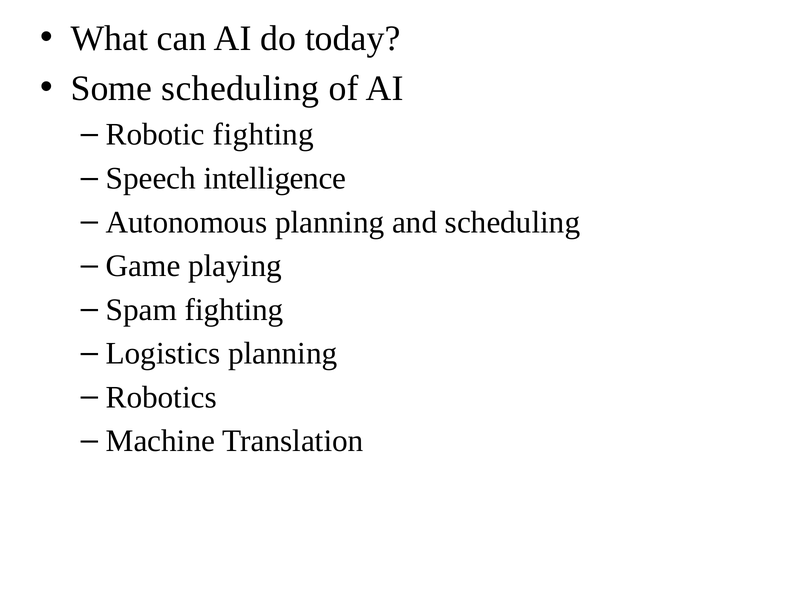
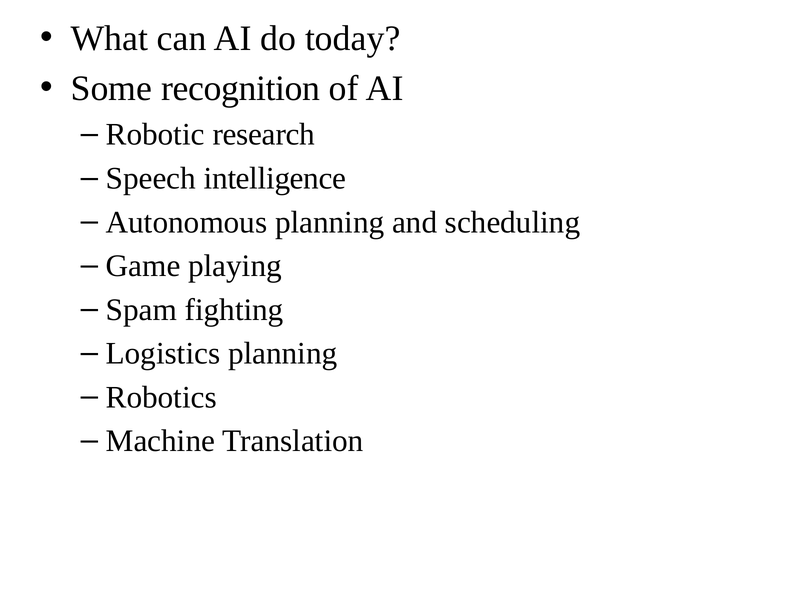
Some scheduling: scheduling -> recognition (241, 88)
Robotic fighting: fighting -> research (264, 135)
